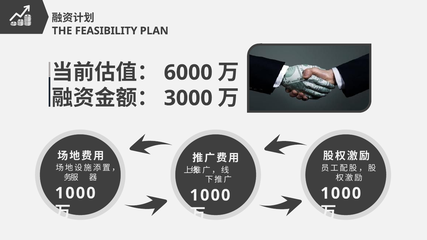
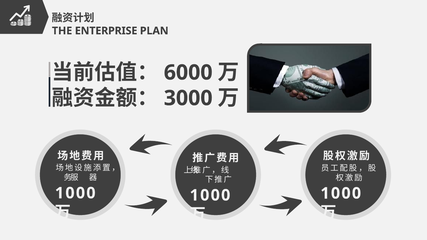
FEASIBILITY: FEASIBILITY -> ENTERPRISE (106, 31)
